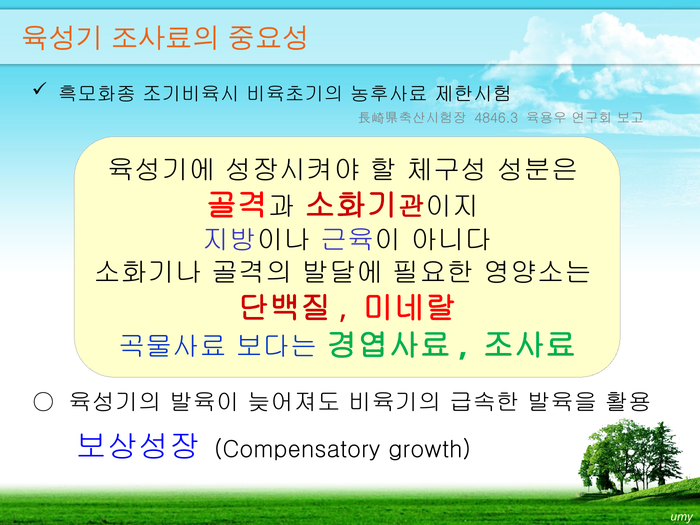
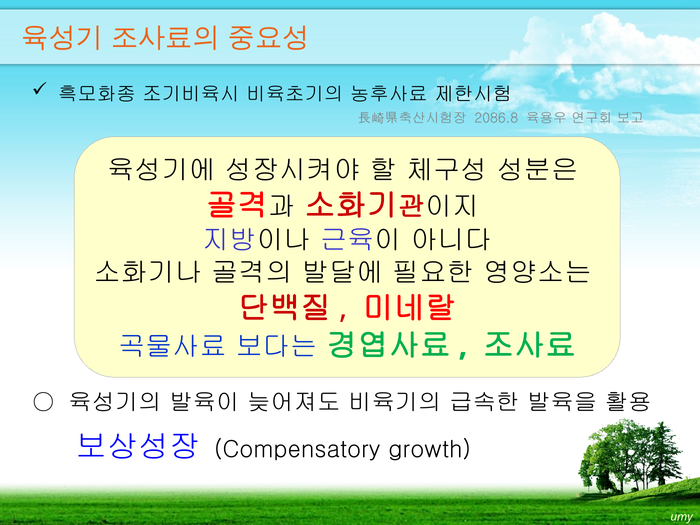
4846.3: 4846.3 -> 2086.8 (496, 118)
